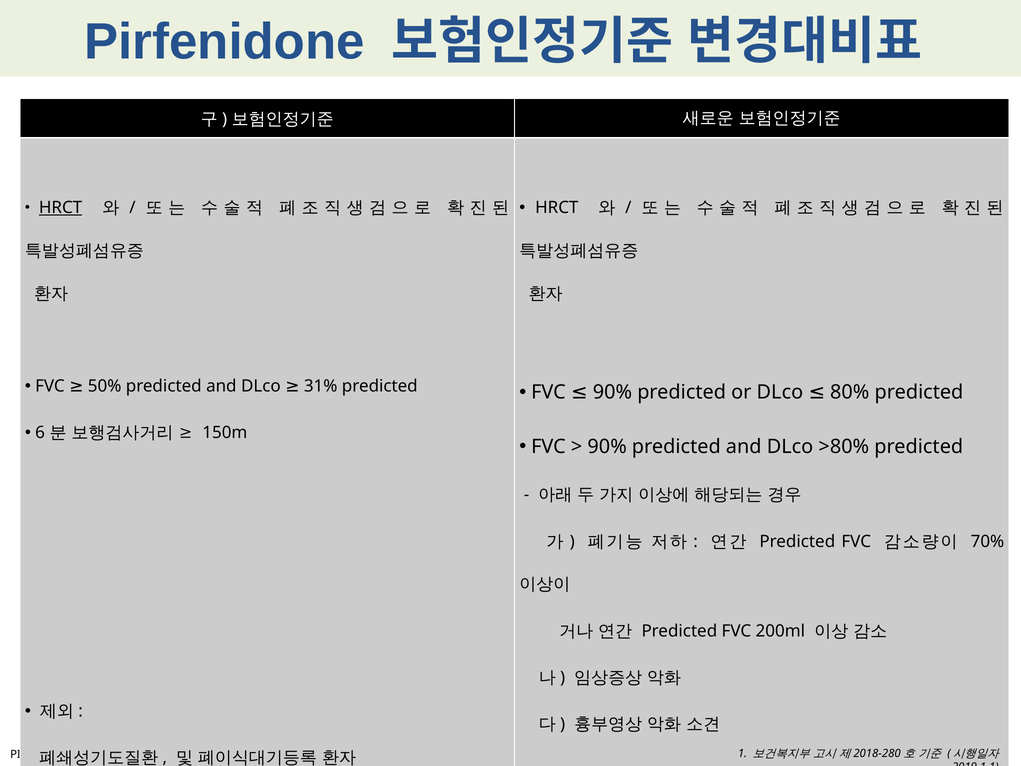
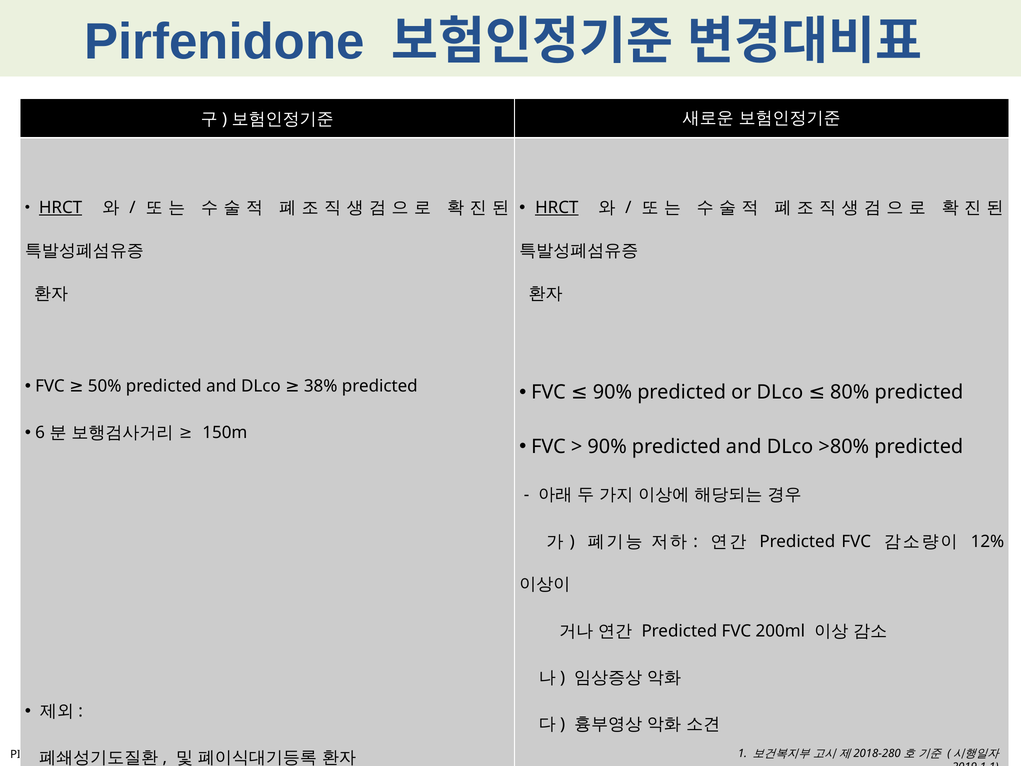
HRCT underline: none -> present (557, 208)
31%: 31% -> 38% (321, 386)
70%: 70% -> 12% (987, 541)
